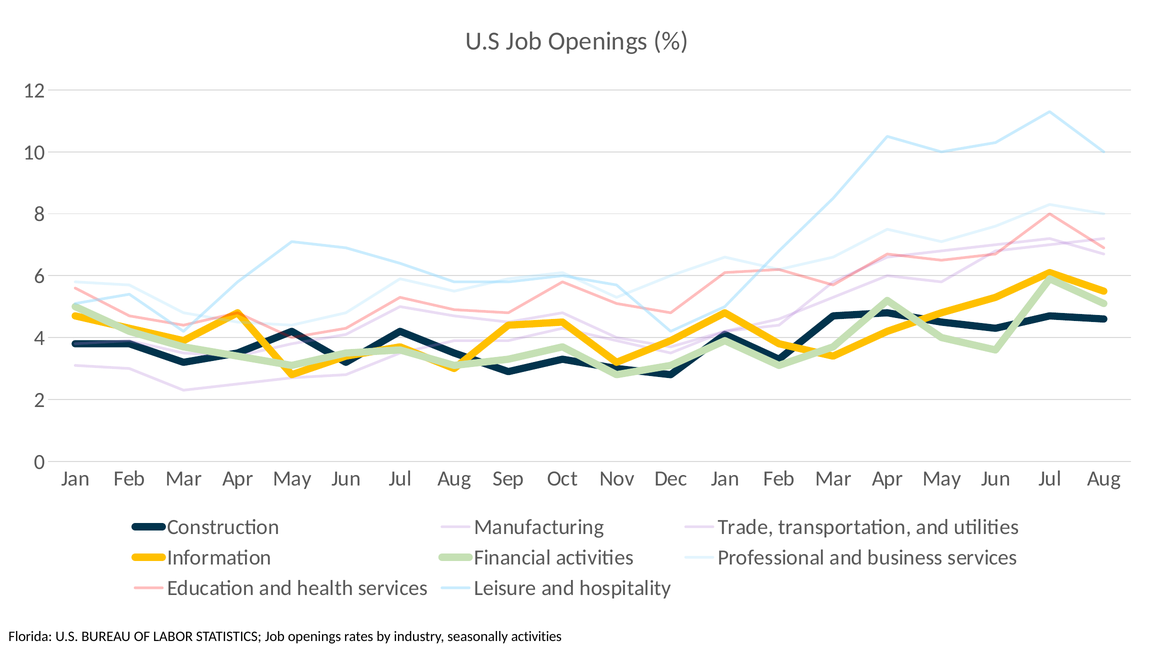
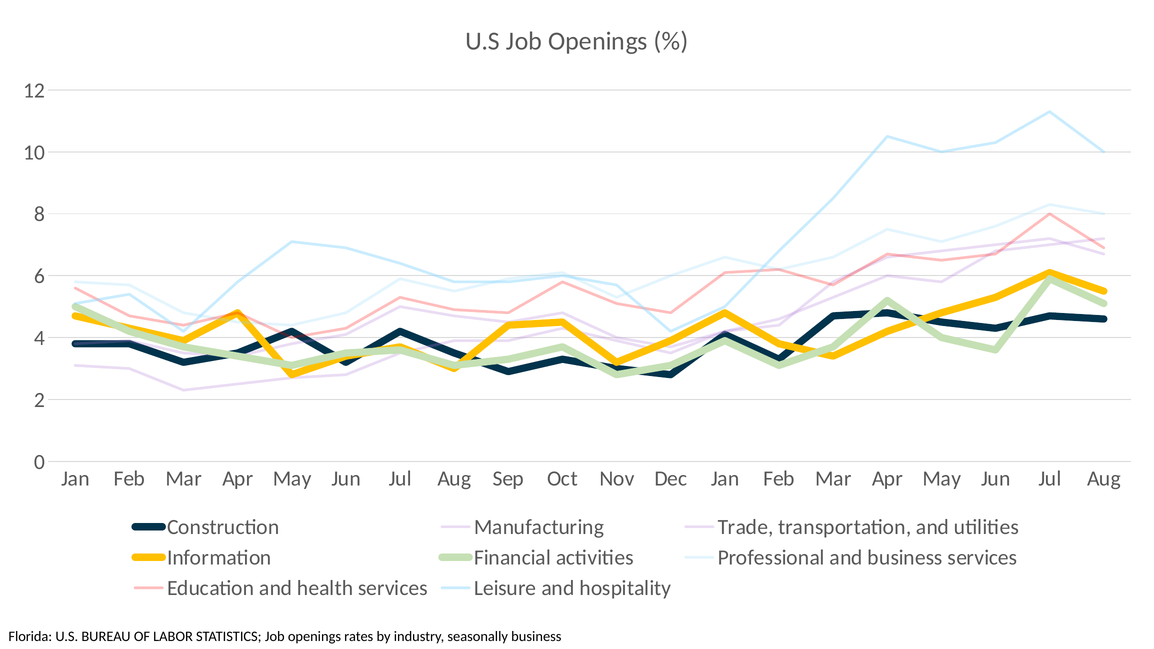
seasonally activities: activities -> business (536, 637)
